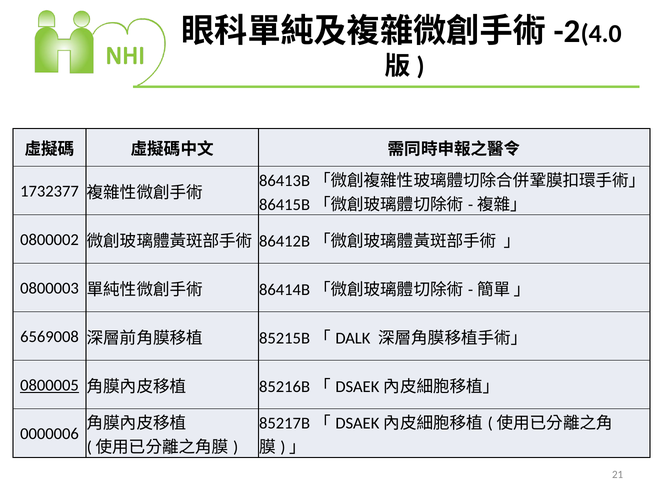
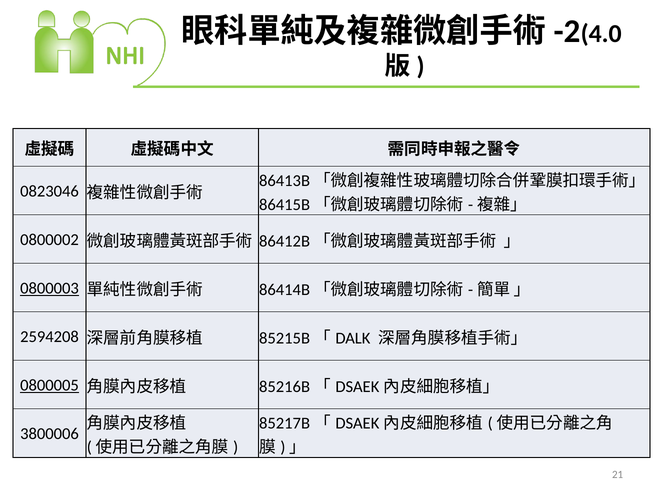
1732377: 1732377 -> 0823046 (50, 191)
0800003 underline: none -> present (50, 288)
6569008: 6569008 -> 2594208 (50, 337)
0000006: 0000006 -> 3800006 (50, 434)
